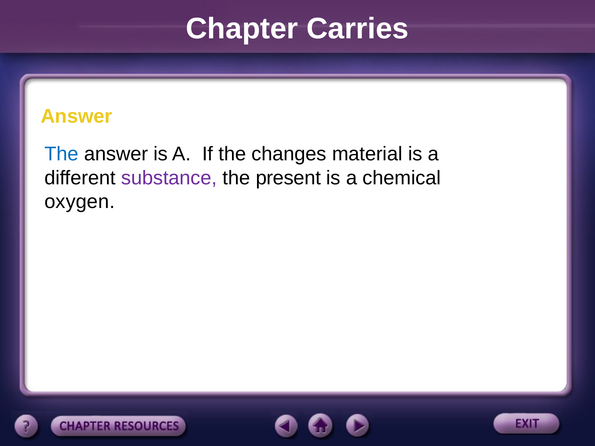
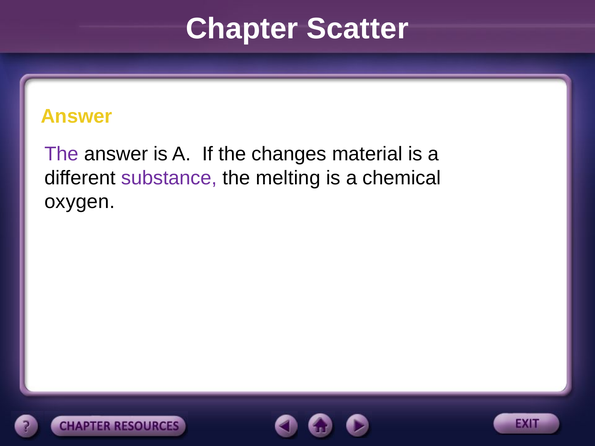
Carries: Carries -> Scatter (358, 29)
The colour: blue -> purple (62, 154)
present: present -> melting (288, 178)
